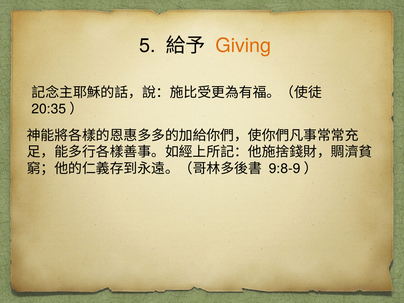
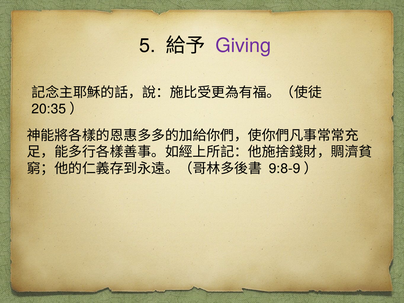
Giving colour: orange -> purple (243, 46)
